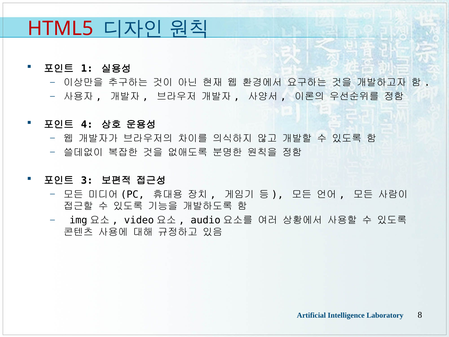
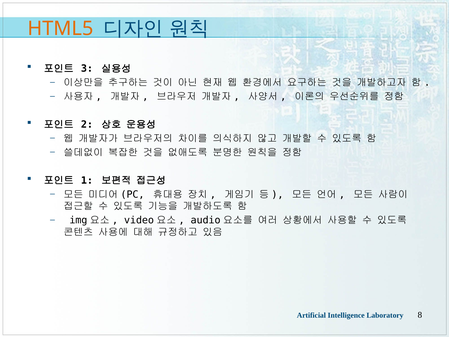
HTML5 colour: red -> orange (60, 29)
1: 1 -> 3 (87, 69)
4: 4 -> 2 (87, 124)
3: 3 -> 1 (87, 180)
